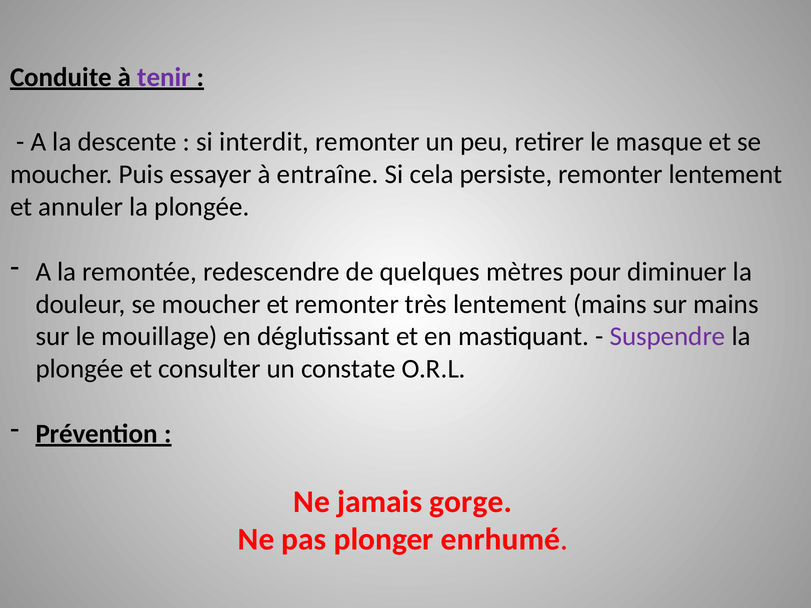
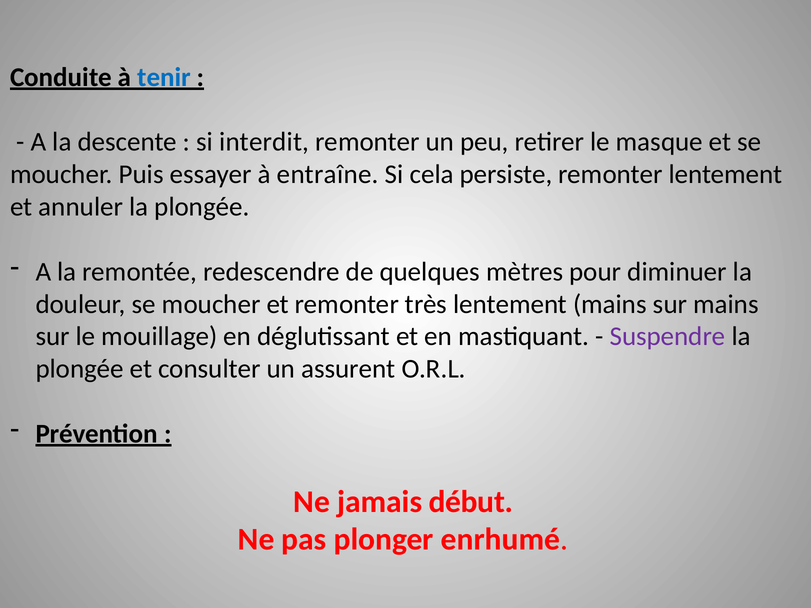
tenir colour: purple -> blue (164, 77)
constate: constate -> assurent (348, 369)
gorge: gorge -> début (471, 502)
